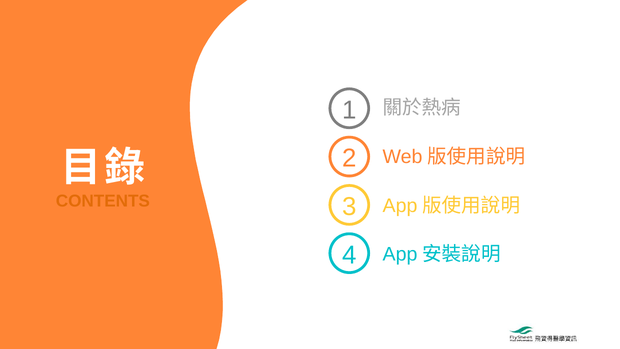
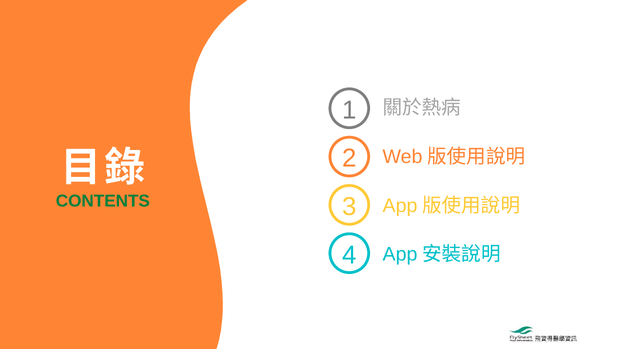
CONTENTS colour: orange -> green (103, 201)
